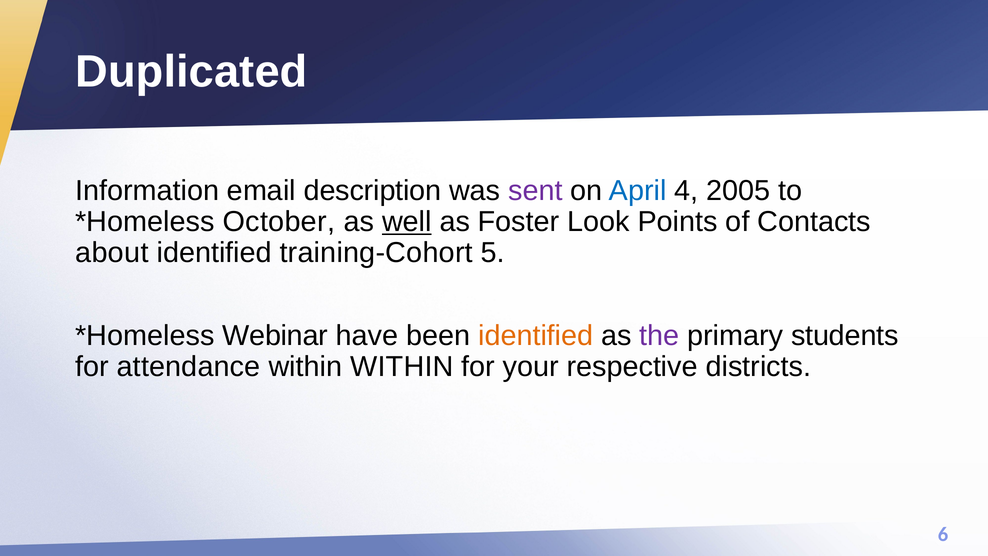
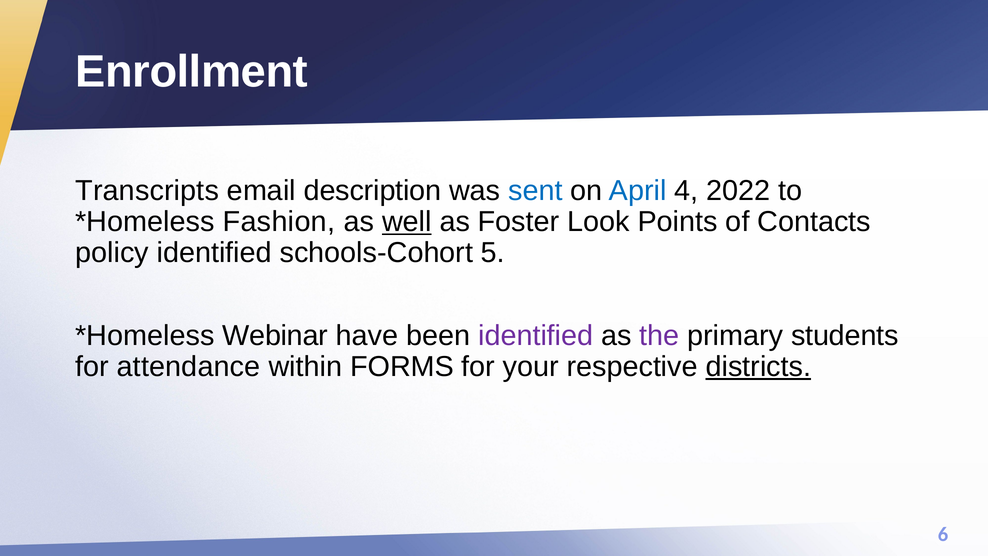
Duplicated: Duplicated -> Enrollment (192, 72)
Information: Information -> Transcripts (147, 191)
sent colour: purple -> blue (535, 191)
2005: 2005 -> 2022 (738, 191)
October: October -> Fashion (279, 222)
about: about -> policy (112, 253)
training-Cohort: training-Cohort -> schools-Cohort (376, 253)
identified colour: orange -> purple (536, 335)
within WITHIN: WITHIN -> FORMS (402, 366)
districts underline: none -> present (758, 366)
